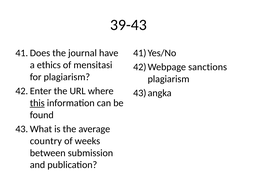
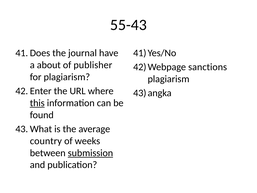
39-43: 39-43 -> 55-43 (128, 25)
ethics: ethics -> about (49, 65)
mensitasi: mensitasi -> publisher (93, 65)
submission underline: none -> present (90, 153)
